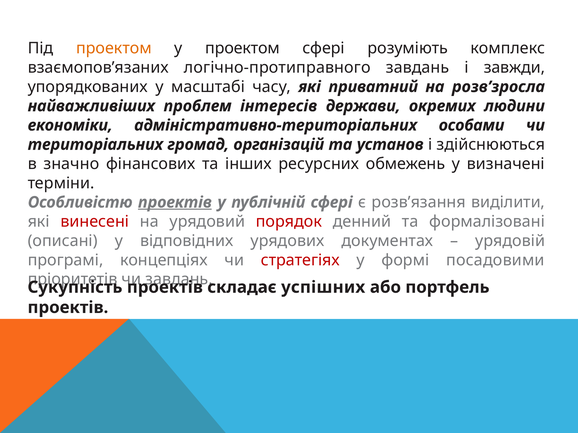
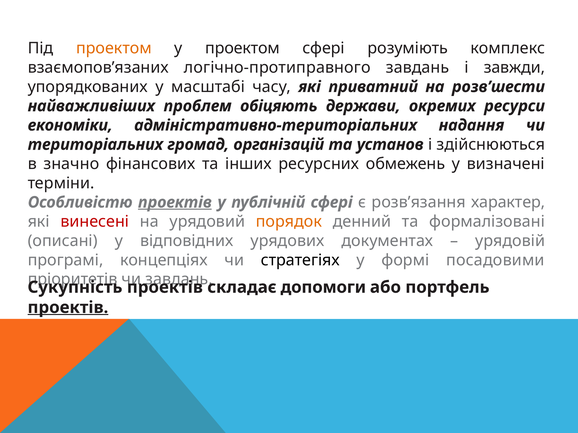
розв’зросла: розв’зросла -> розв’шести (498, 87)
інтересів: інтересів -> обіцяють (279, 106)
людини: людини -> ресурси (515, 106)
особами: особами -> надання (472, 125)
виділити: виділити -> характер (508, 203)
порядок colour: red -> orange (289, 222)
стратегіях colour: red -> black (300, 260)
успішних: успішних -> допомоги (323, 288)
проектів underline: none -> present (68, 308)
